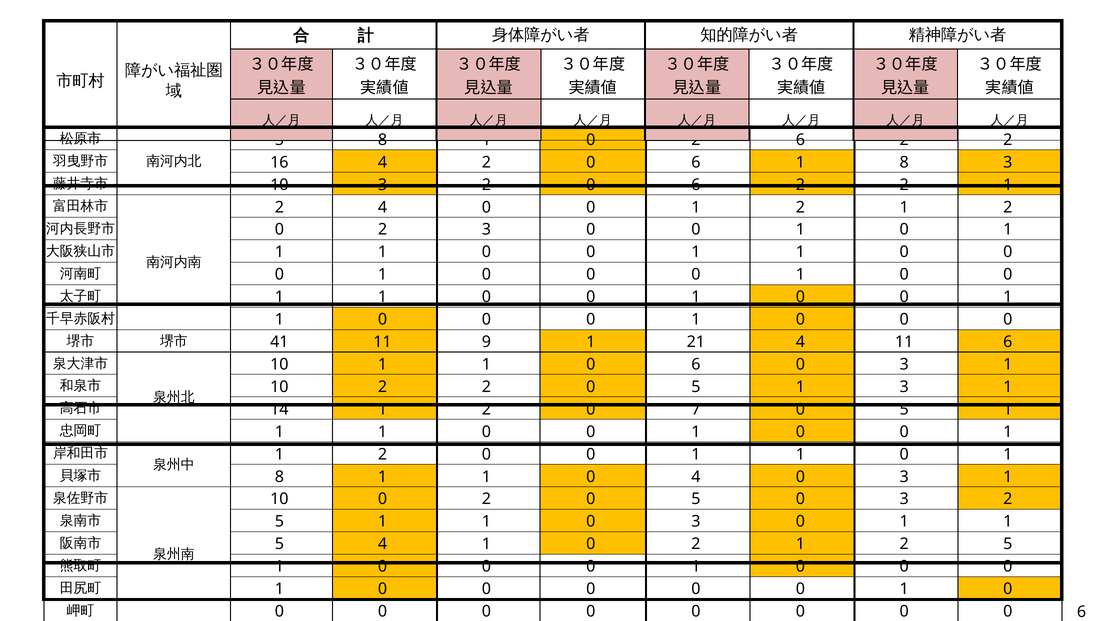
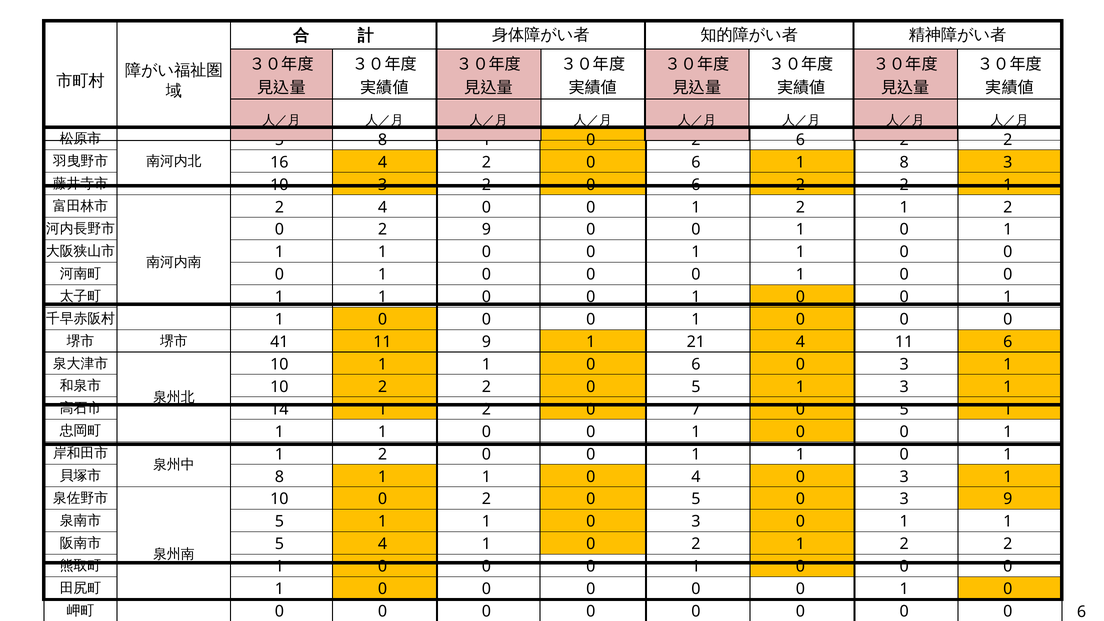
2 3: 3 -> 9 (486, 230)
2: 2 -> 9 (1008, 499)
5: 5 -> 2 (1008, 544)
